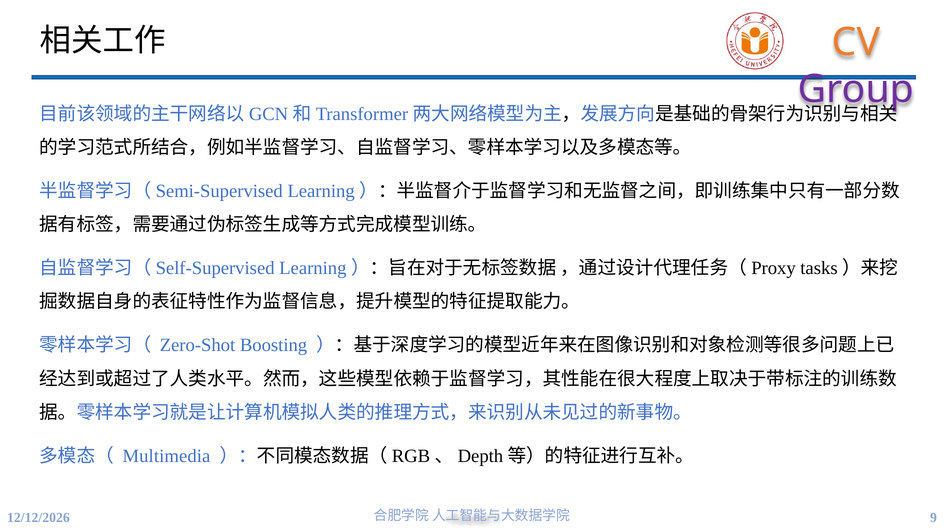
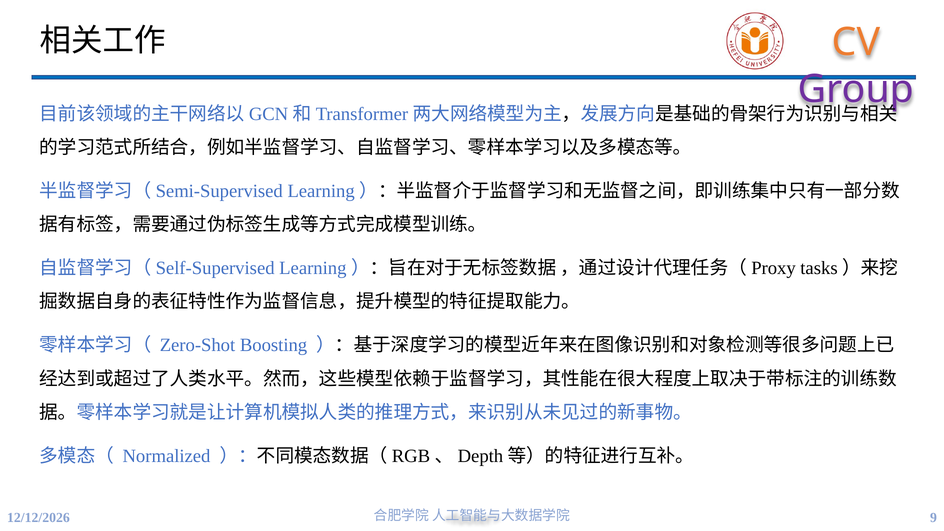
Multimedia: Multimedia -> Normalized (166, 456)
